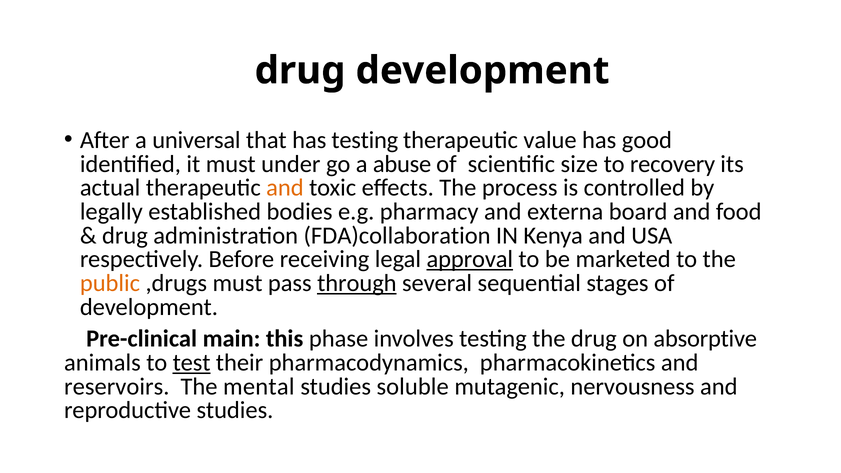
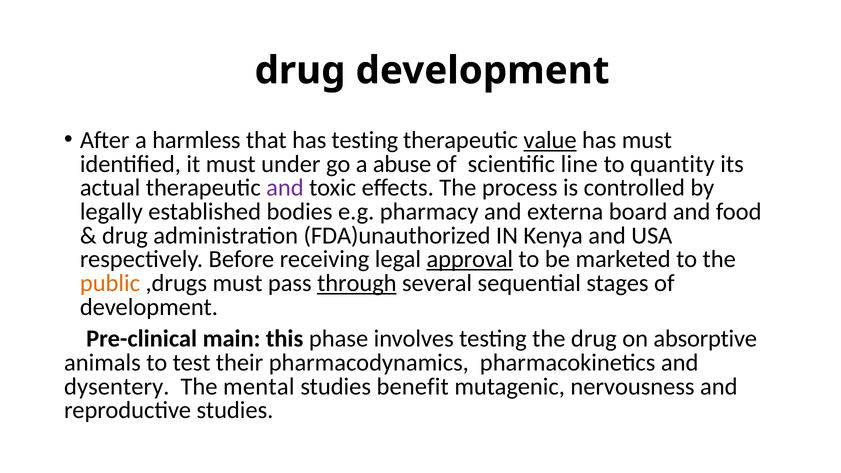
universal: universal -> harmless (196, 140)
value underline: none -> present (550, 140)
has good: good -> must (647, 140)
size: size -> line (579, 164)
recovery: recovery -> quantity (672, 164)
and colour: orange -> purple (285, 188)
FDA)collaboration: FDA)collaboration -> FDA)unauthorized (397, 236)
test underline: present -> none (192, 363)
reservoirs: reservoirs -> dysentery (117, 387)
soluble: soluble -> benefit (413, 387)
